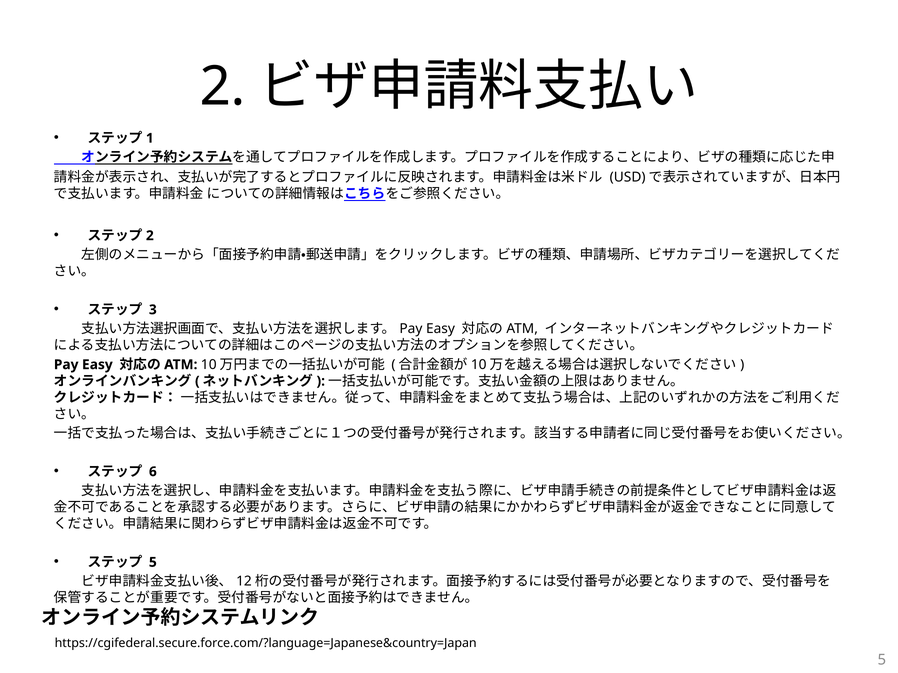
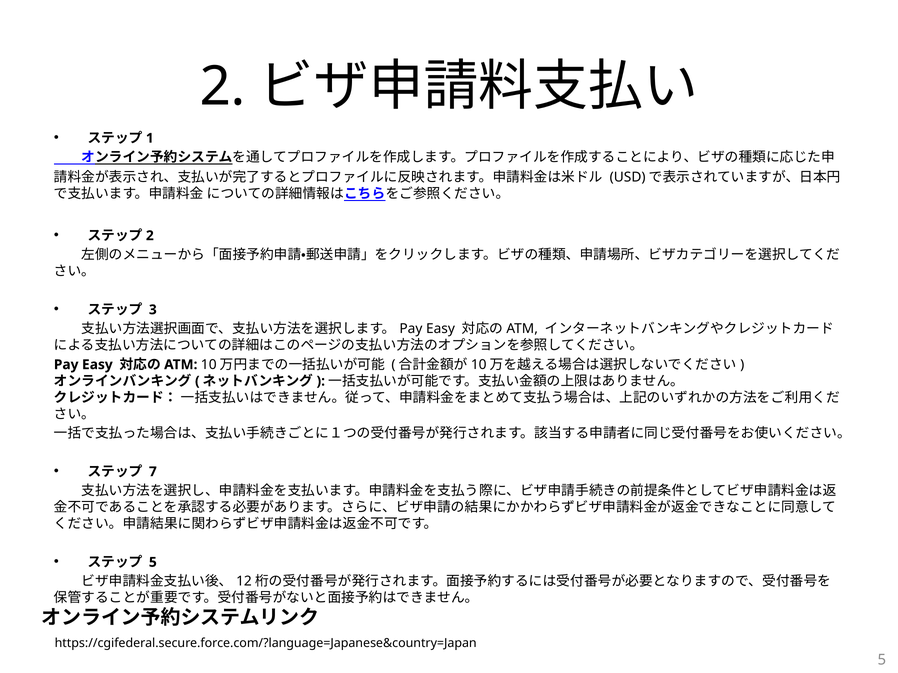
6: 6 -> 7 (153, 472)
